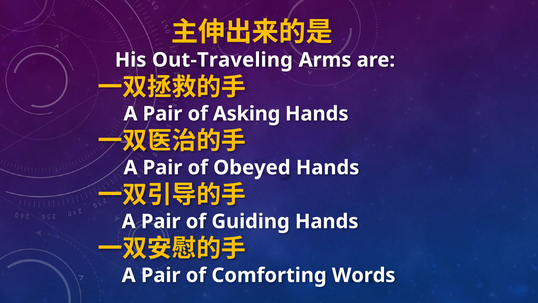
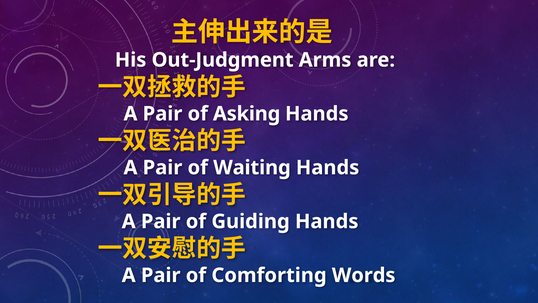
Out-Traveling: Out-Traveling -> Out-Judgment (223, 60)
Obeyed: Obeyed -> Waiting (252, 167)
